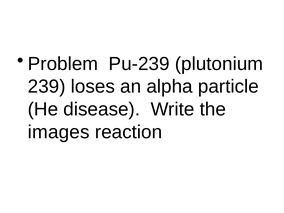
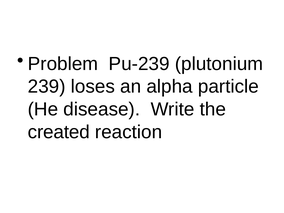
images: images -> created (59, 132)
